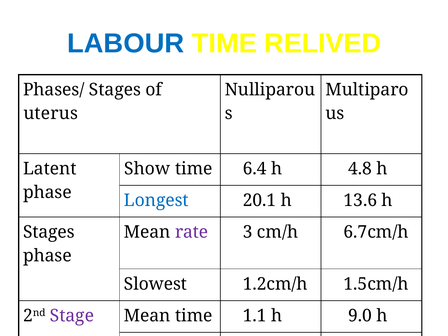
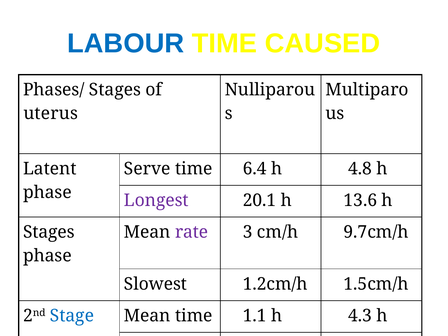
RELIVED: RELIVED -> CAUSED (323, 43)
Show: Show -> Serve (147, 169)
Longest colour: blue -> purple (156, 200)
6.7cm/h: 6.7cm/h -> 9.7cm/h (376, 232)
Stage colour: purple -> blue (72, 316)
9.0: 9.0 -> 4.3 (360, 316)
